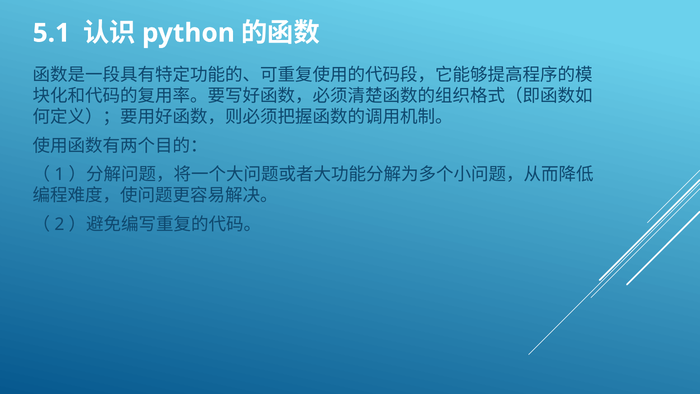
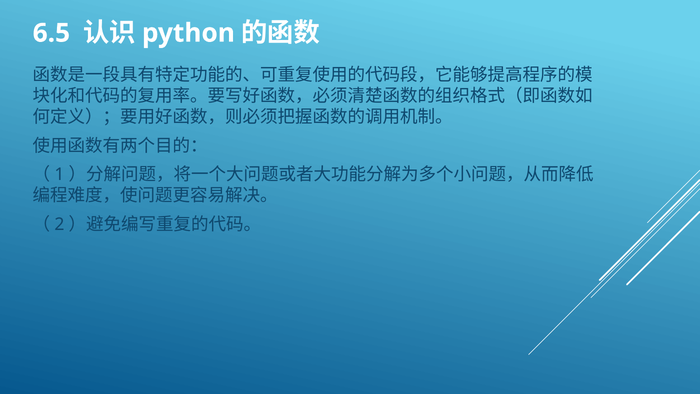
5.1: 5.1 -> 6.5 (51, 33)
